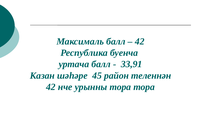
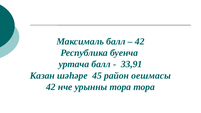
теленнән: теленнән -> оешмасы (151, 76)
